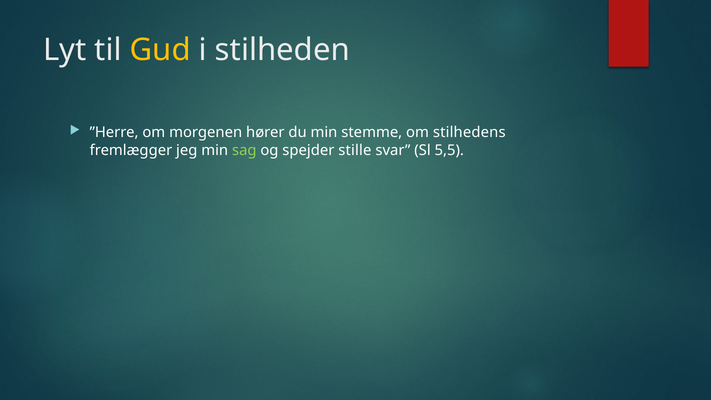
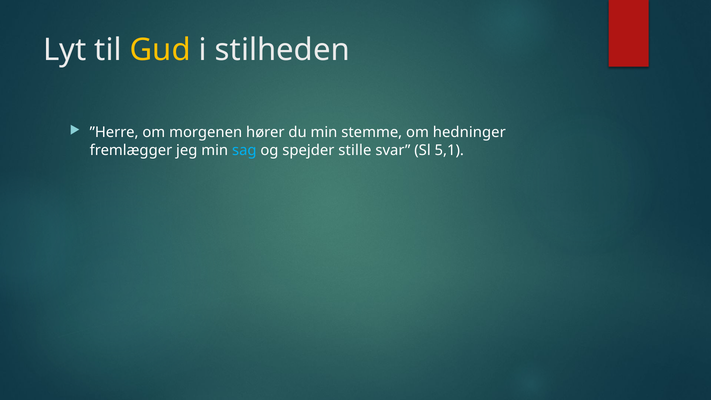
stilhedens: stilhedens -> hedninger (469, 132)
sag colour: light green -> light blue (244, 150)
5,5: 5,5 -> 5,1 (449, 150)
